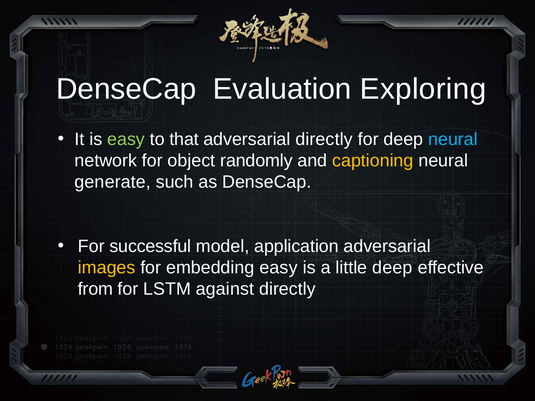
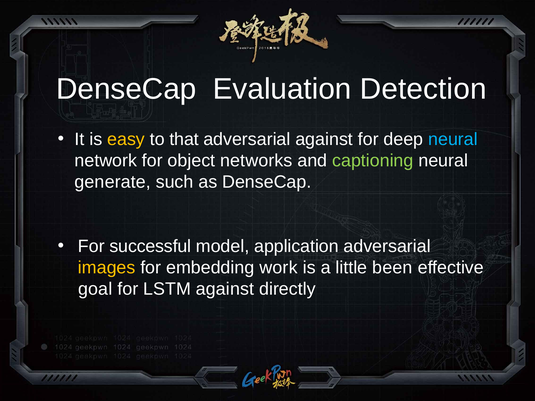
Exploring: Exploring -> Detection (423, 89)
easy colour: light green -> yellow (126, 139)
adversarial directly: directly -> against (324, 139)
randomly: randomly -> networks (256, 161)
captioning colour: yellow -> light green (373, 161)
embedding easy: easy -> work (279, 268)
little deep: deep -> been (392, 268)
from: from -> goal (95, 289)
